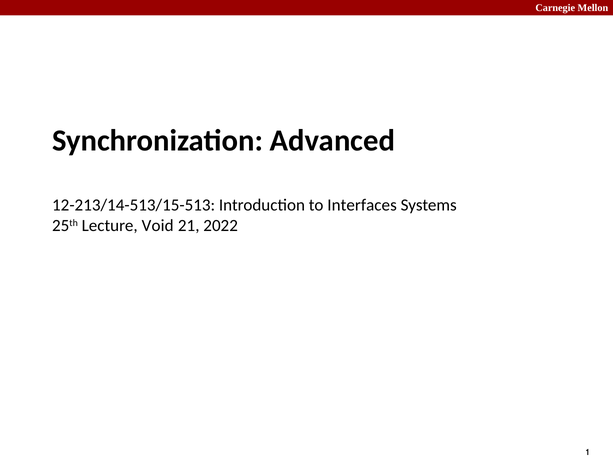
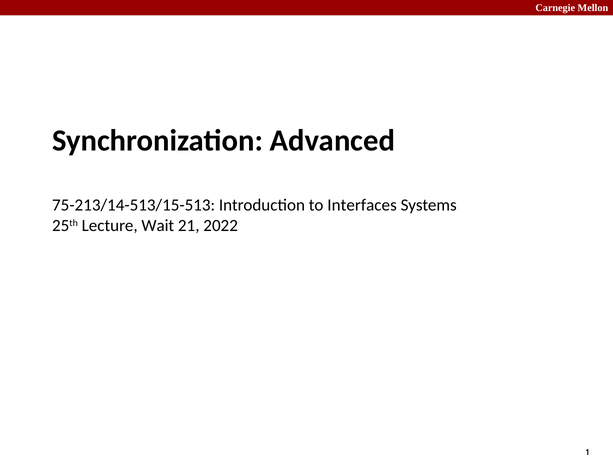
12-213/14-513/15-513: 12-213/14-513/15-513 -> 75-213/14-513/15-513 (134, 205)
Void: Void -> Wait (158, 225)
